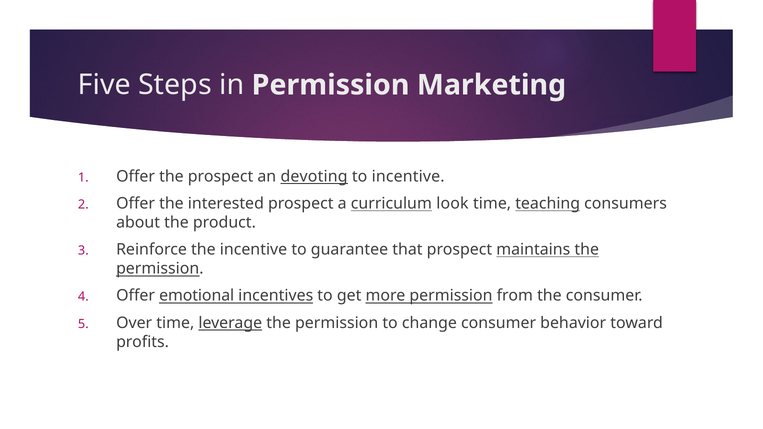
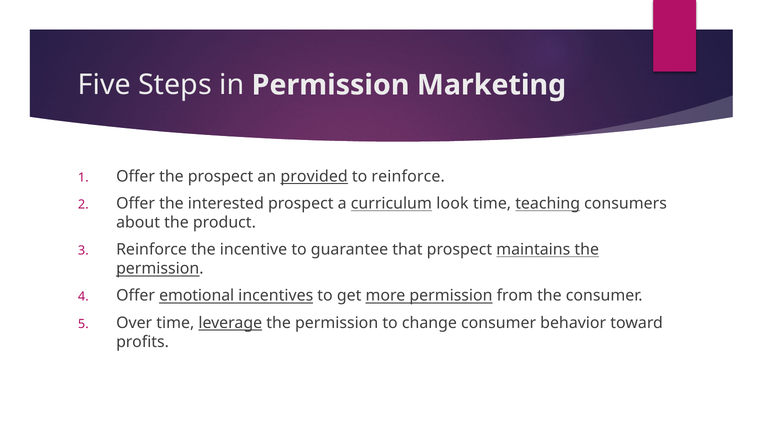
devoting: devoting -> provided (314, 176)
to incentive: incentive -> reinforce (408, 176)
